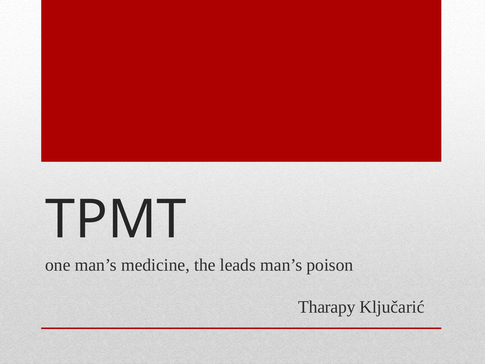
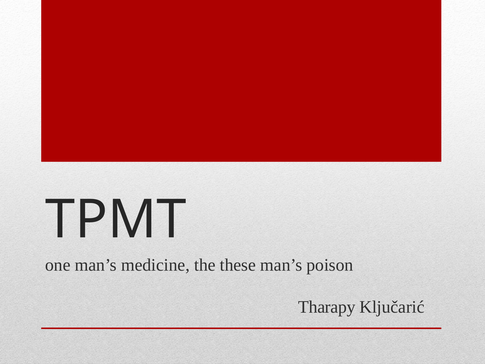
leads: leads -> these (238, 265)
